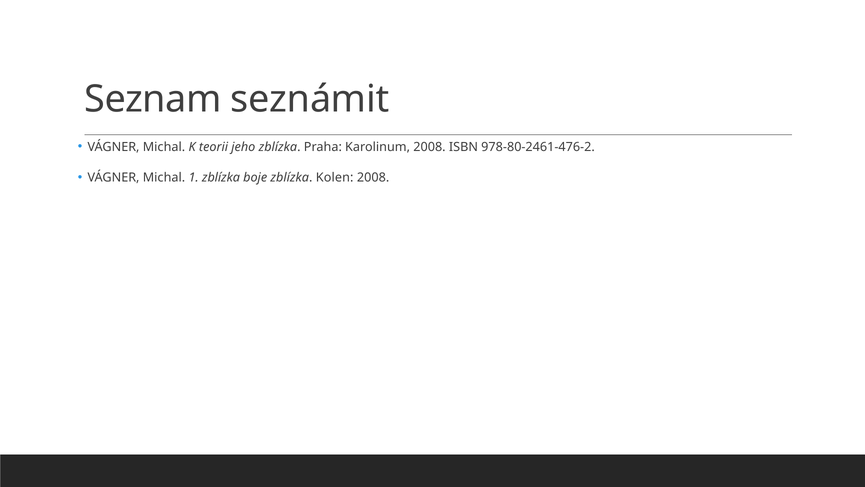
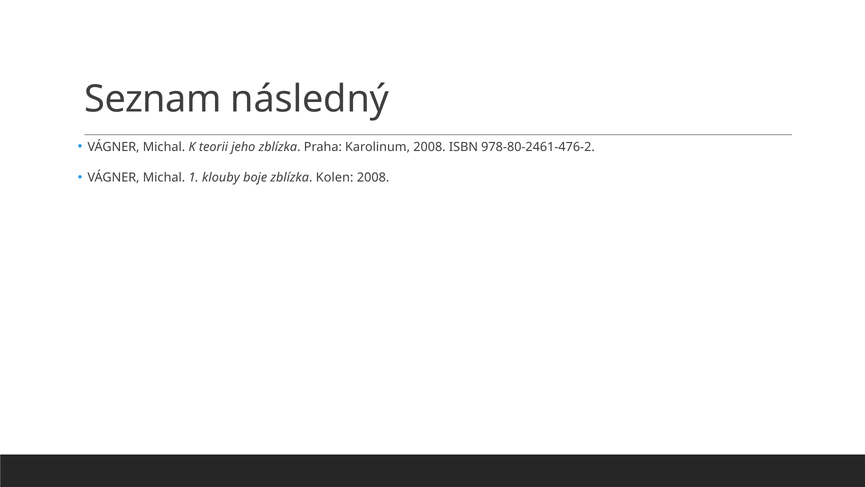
seznámit: seznámit -> následný (310, 99)
1 zblízka: zblízka -> klouby (221, 178)
